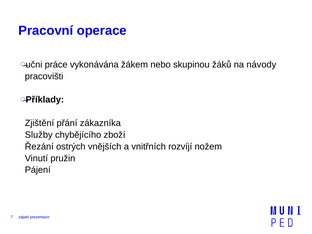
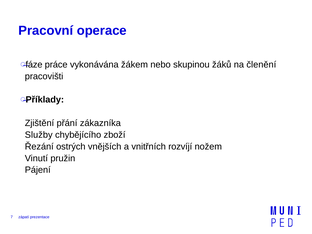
učni: učni -> fáze (34, 65)
návody: návody -> členění (261, 65)
